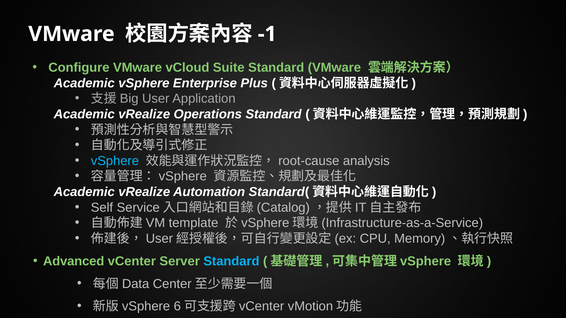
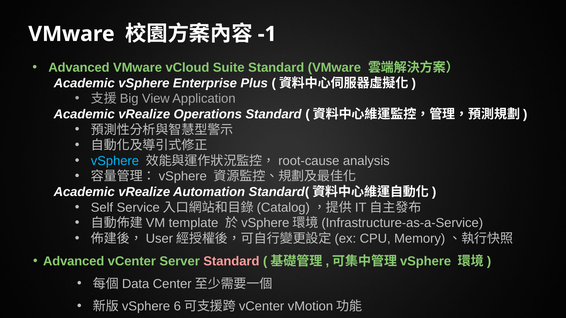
Configure: Configure -> Advanced (79, 68)
User: User -> View (156, 99)
Standard colour: light blue -> pink (231, 261)
